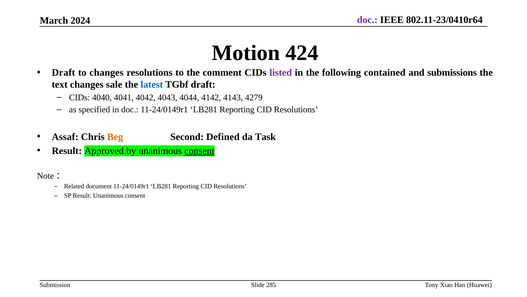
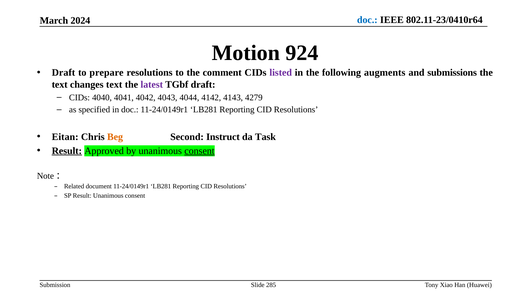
doc colour: purple -> blue (367, 20)
424: 424 -> 924 (302, 53)
to changes: changes -> prepare (107, 73)
contained: contained -> augments (385, 73)
changes sale: sale -> text (114, 84)
latest colour: blue -> purple (152, 84)
Assaf: Assaf -> Eitan (65, 137)
Defined: Defined -> Instruct (223, 137)
Result underline: none -> present (67, 150)
